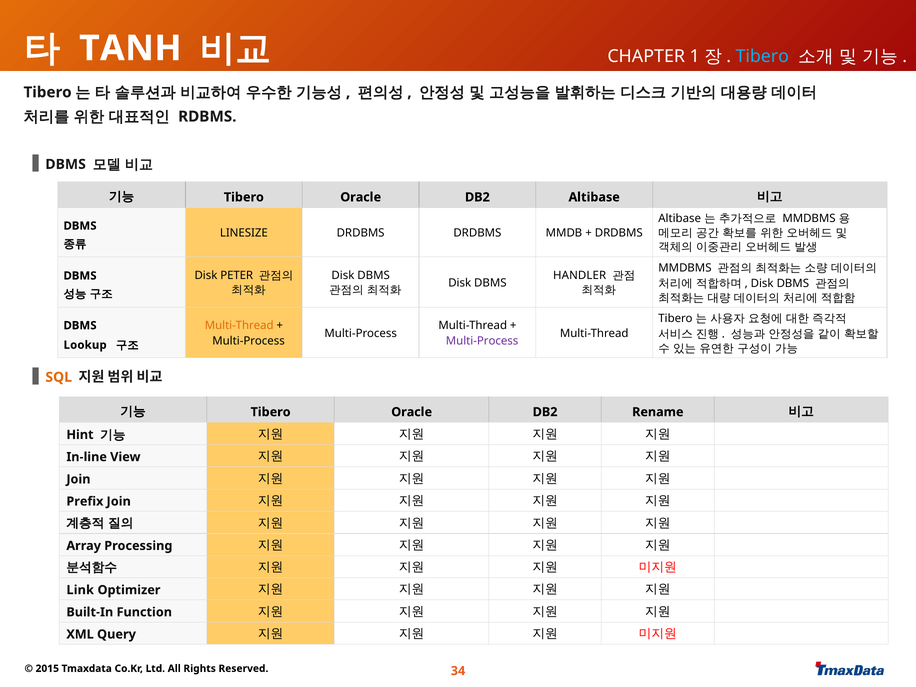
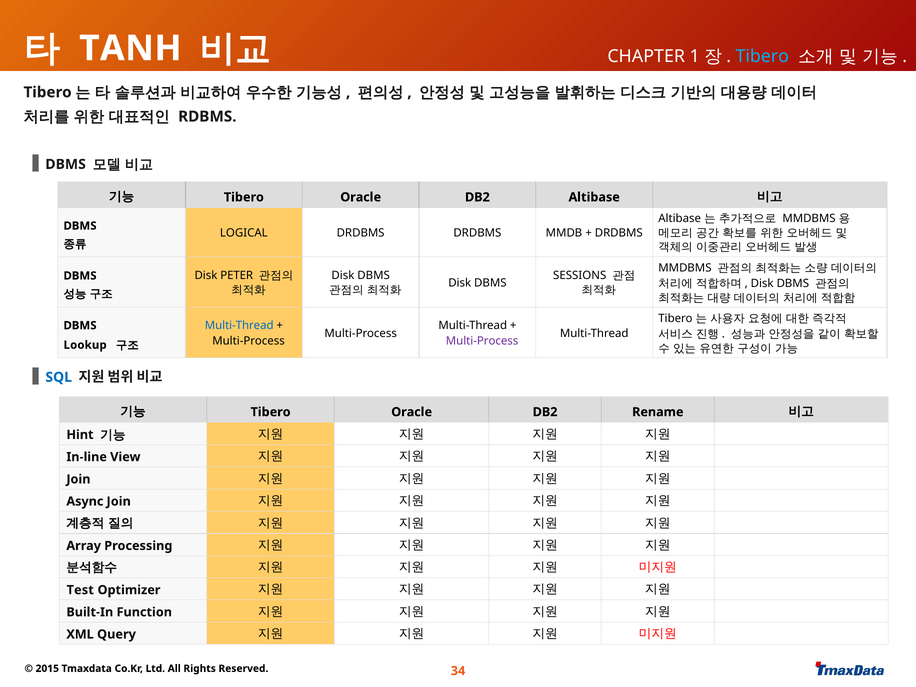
LINESIZE: LINESIZE -> LOGICAL (244, 233)
HANDLER: HANDLER -> SESSIONS (580, 276)
Multi-Thread colour: orange -> blue (239, 326)
SQL colour: orange -> blue (59, 377)
Prefix: Prefix -> Async (85, 501)
Link: Link -> Test (80, 590)
